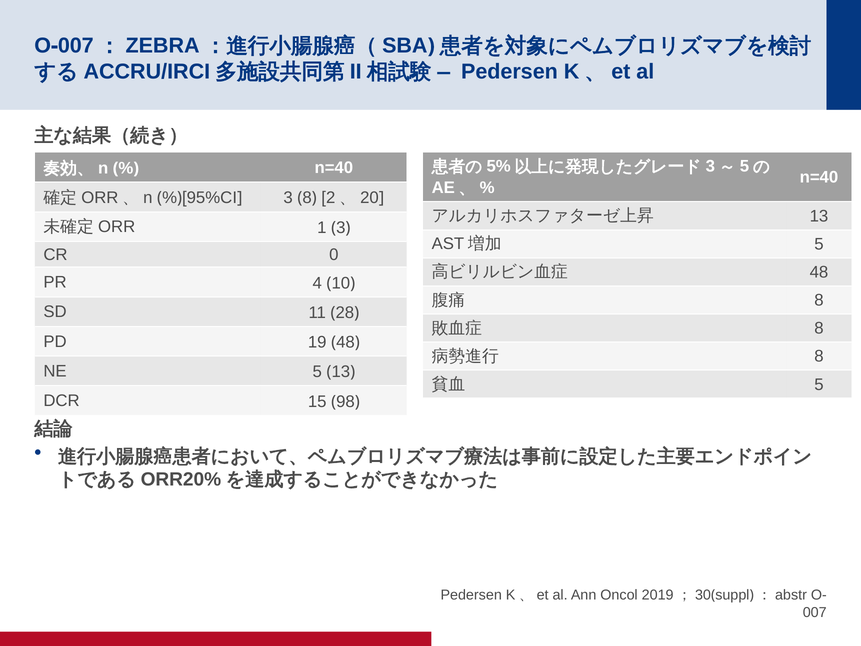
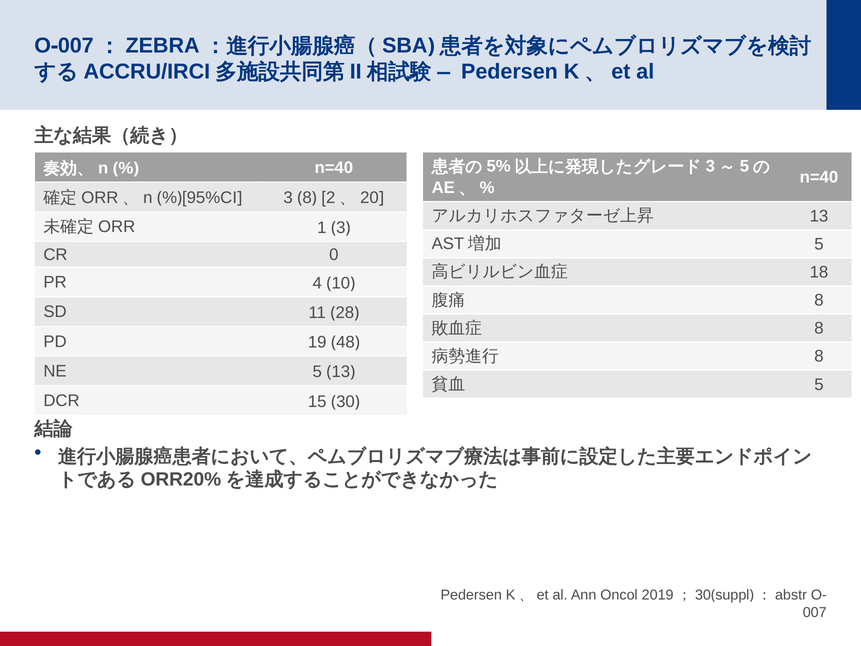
48: 48 -> 18 (819, 272)
98: 98 -> 30 (345, 401)
